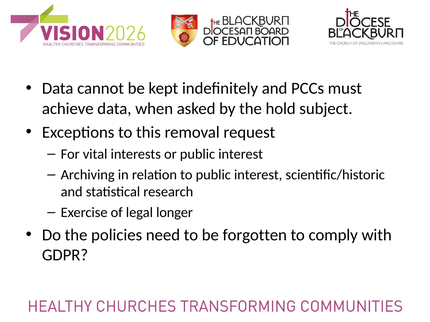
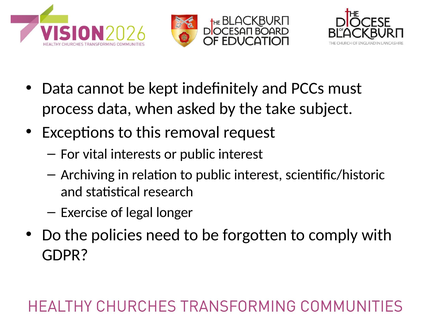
achieve: achieve -> process (68, 109)
hold: hold -> take (281, 109)
